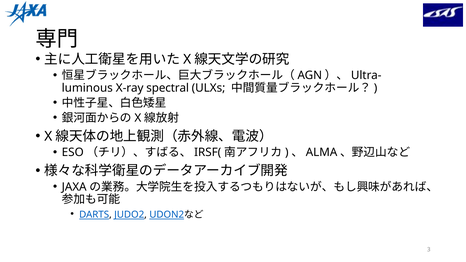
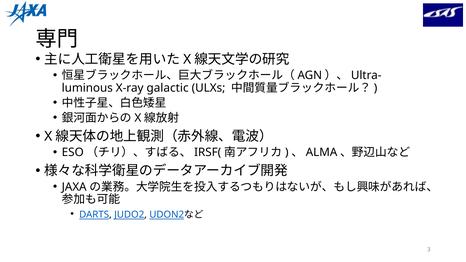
spectral: spectral -> galactic (168, 88)
